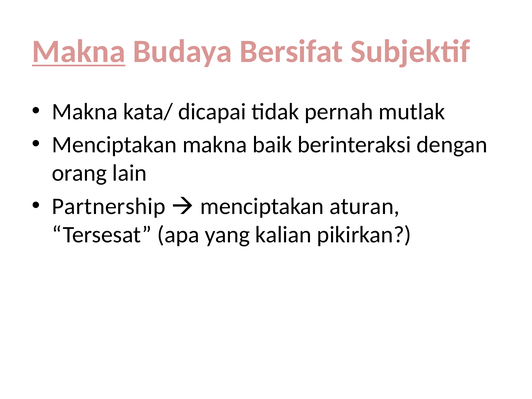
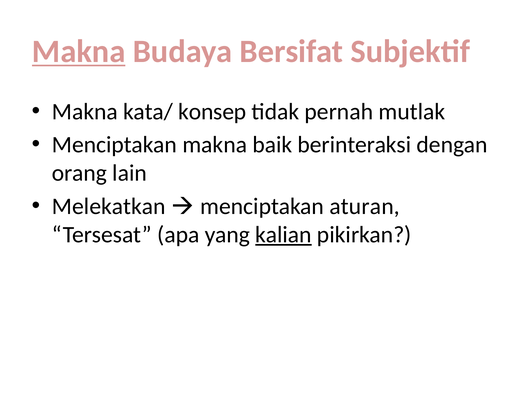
dicapai: dicapai -> konsep (212, 112)
Partnership: Partnership -> Melekatkan (109, 206)
kalian underline: none -> present (283, 235)
